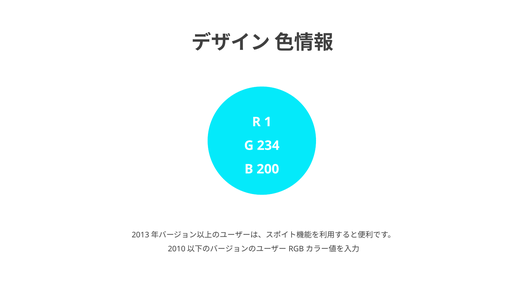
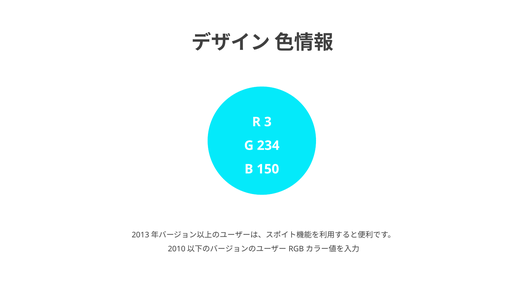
1: 1 -> 3 (268, 122)
200: 200 -> 150 (268, 169)
